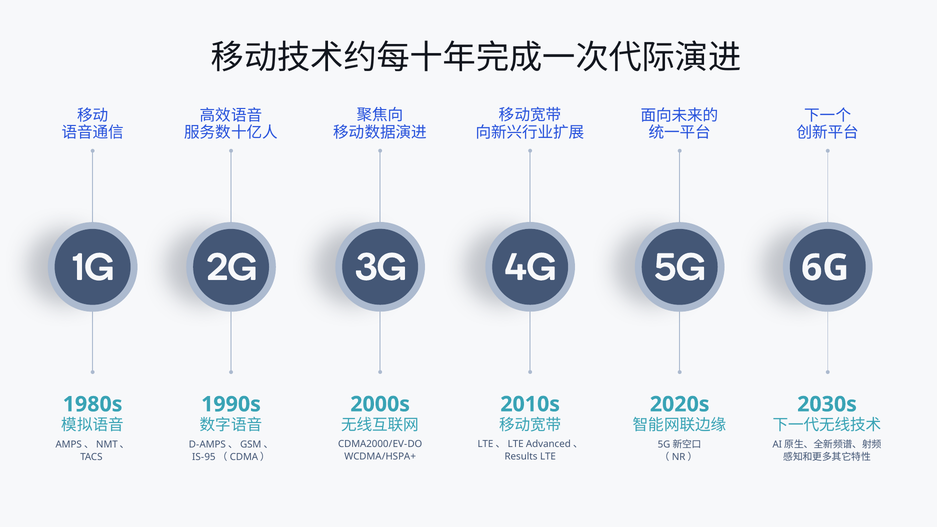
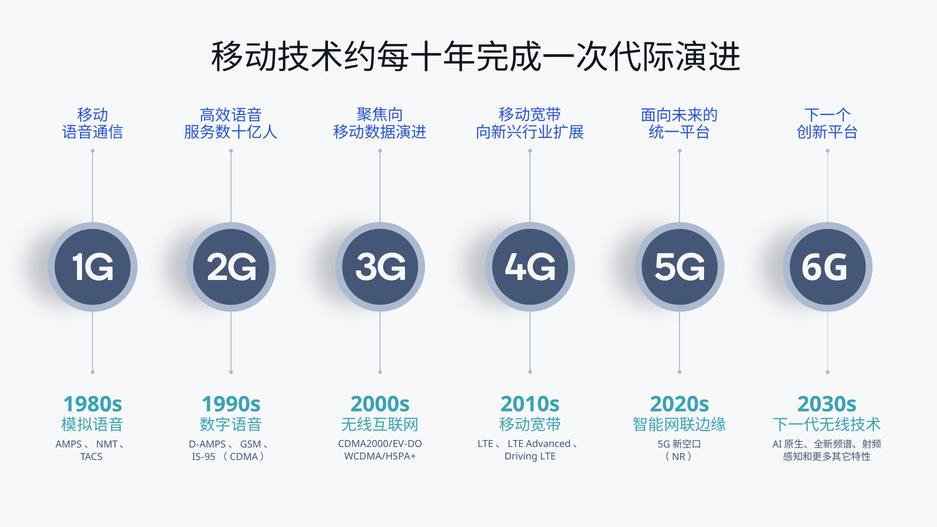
Results: Results -> Driving (521, 457)
